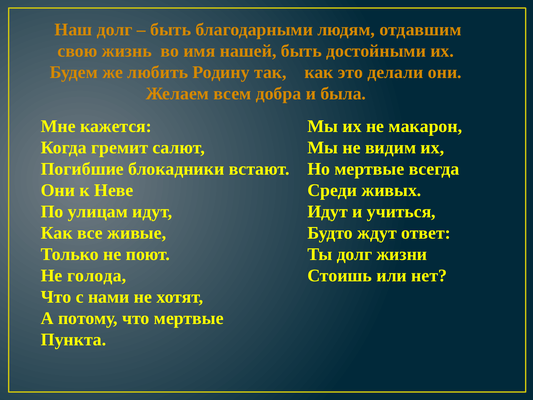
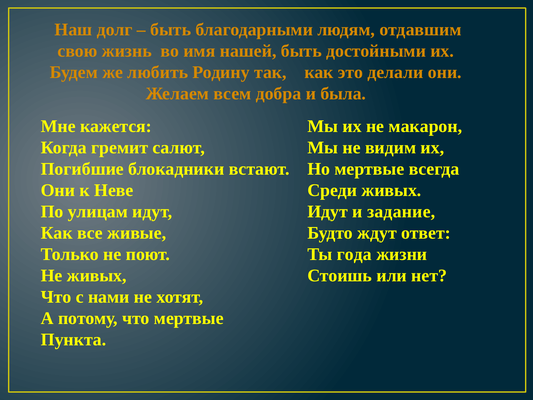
учиться: учиться -> задание (401, 212)
Ты долг: долг -> года (354, 254)
Не голода: голода -> живых (97, 275)
